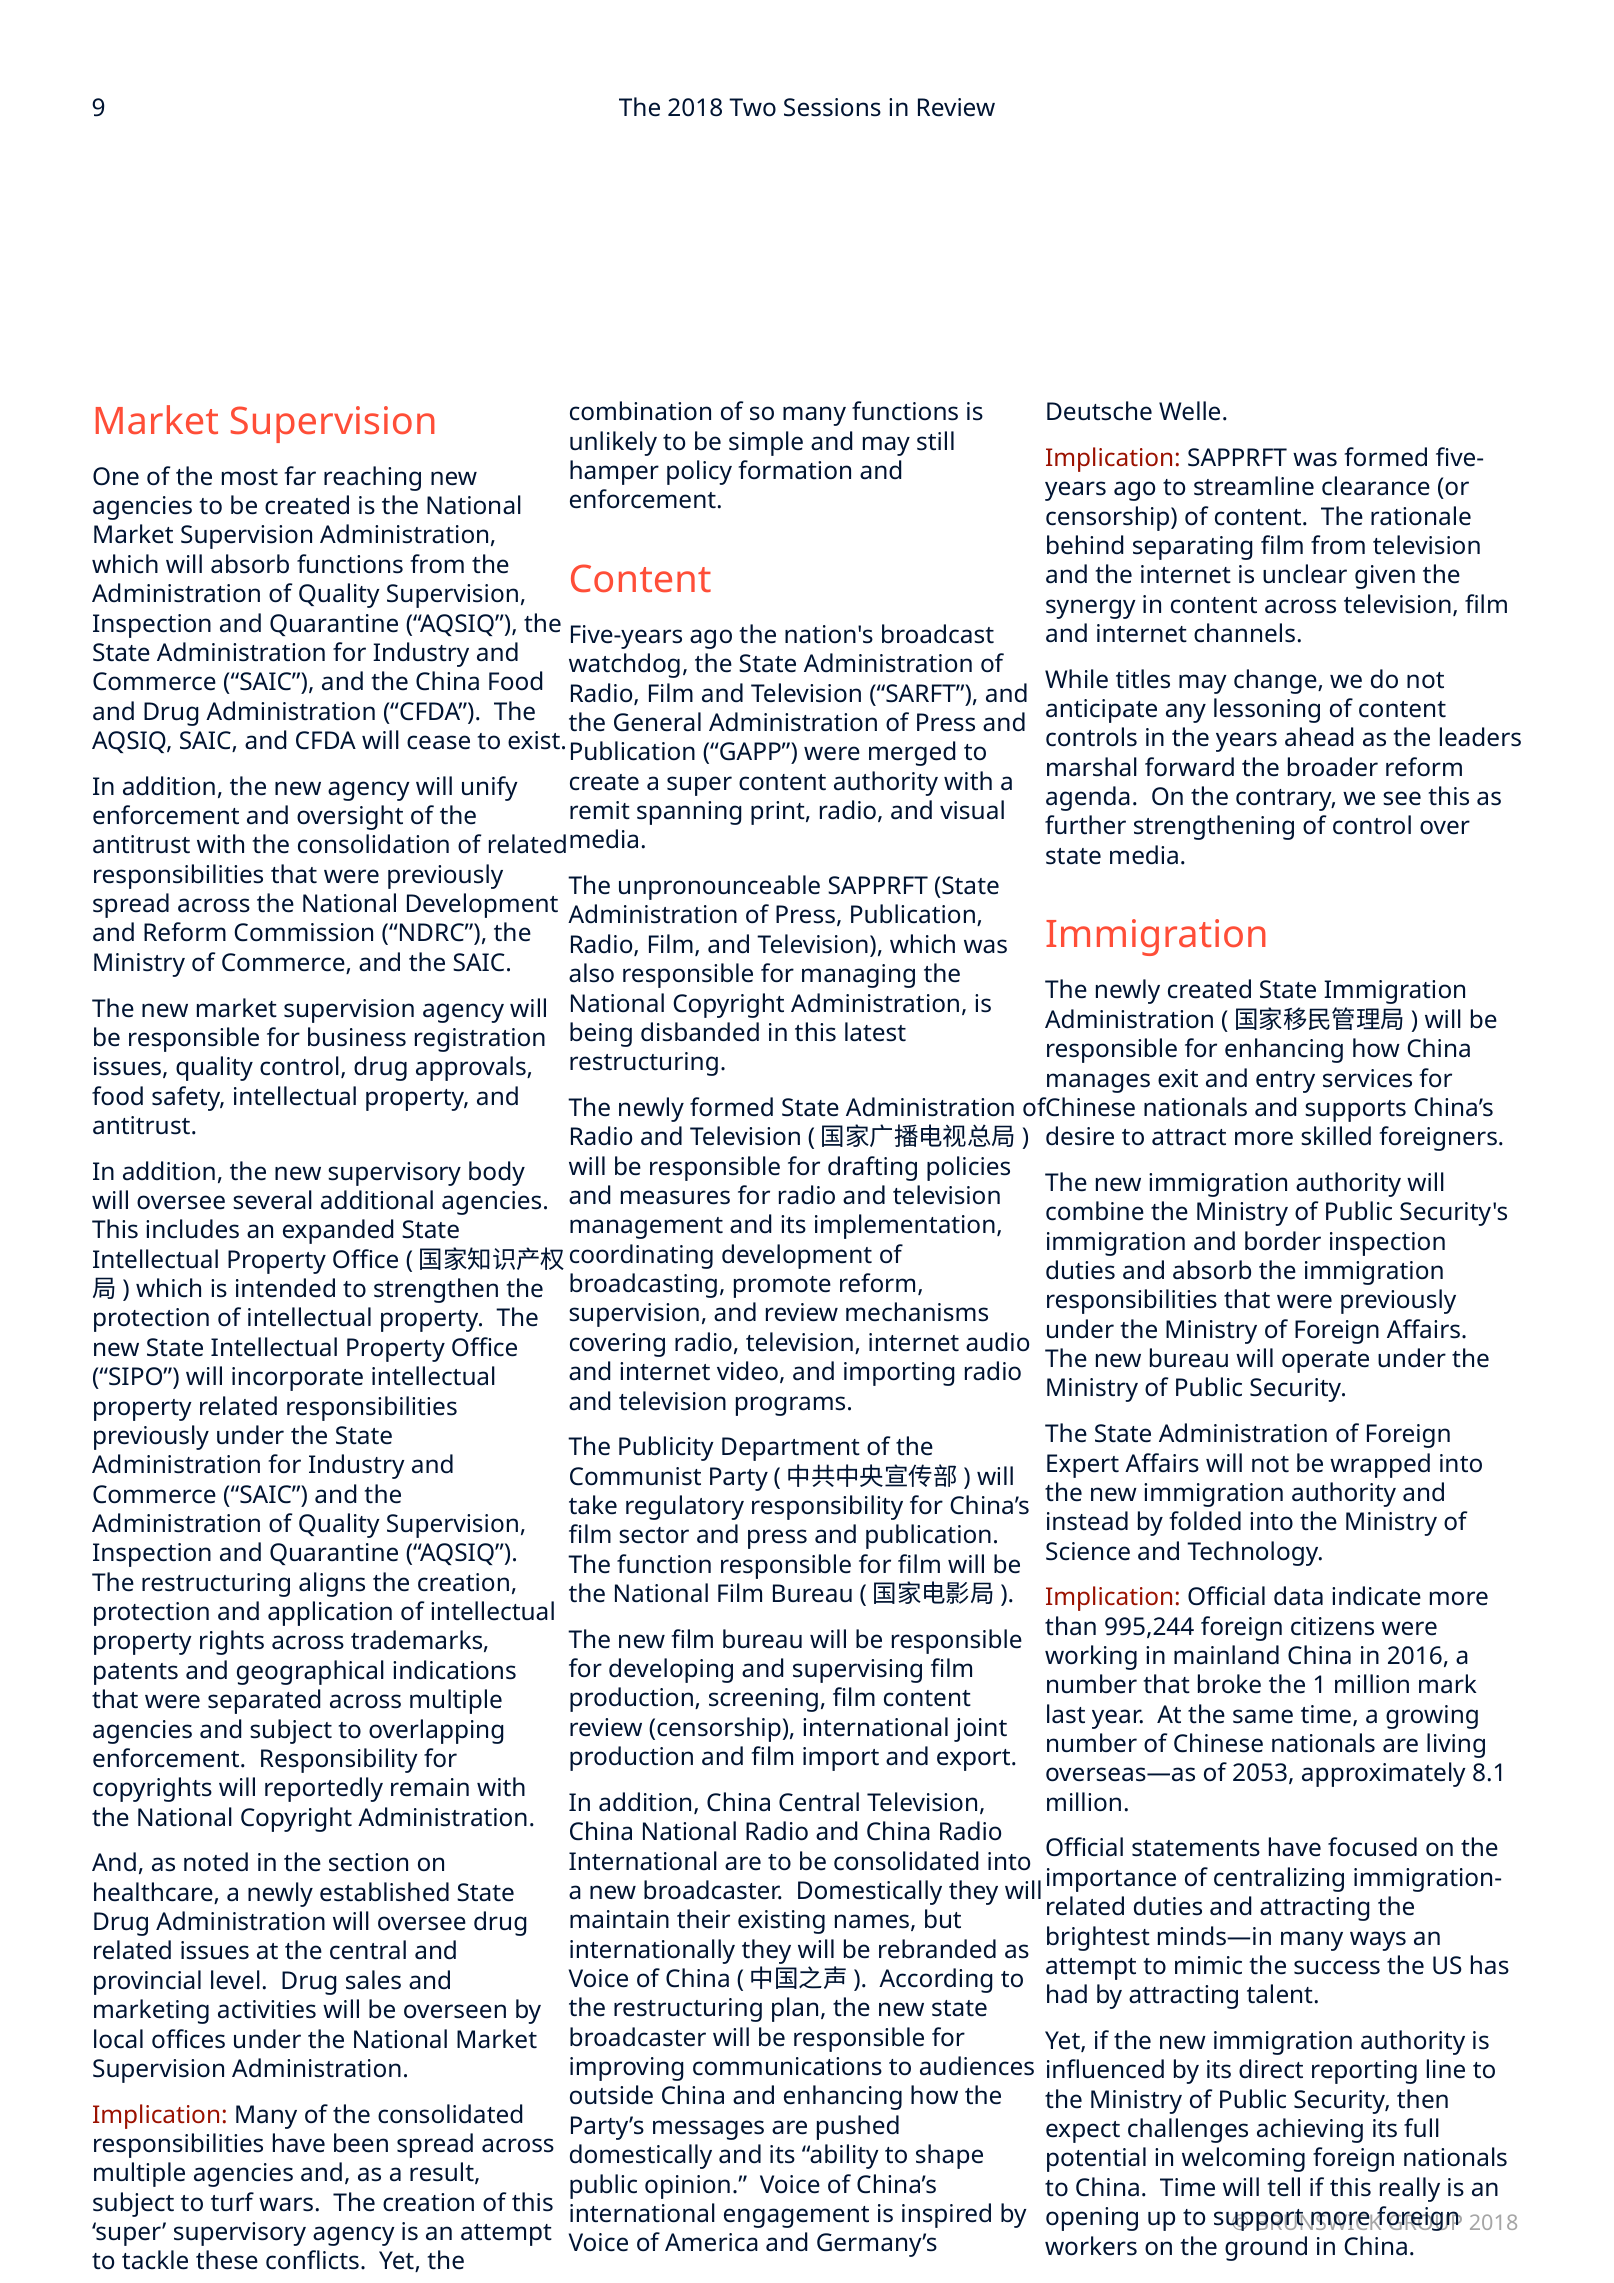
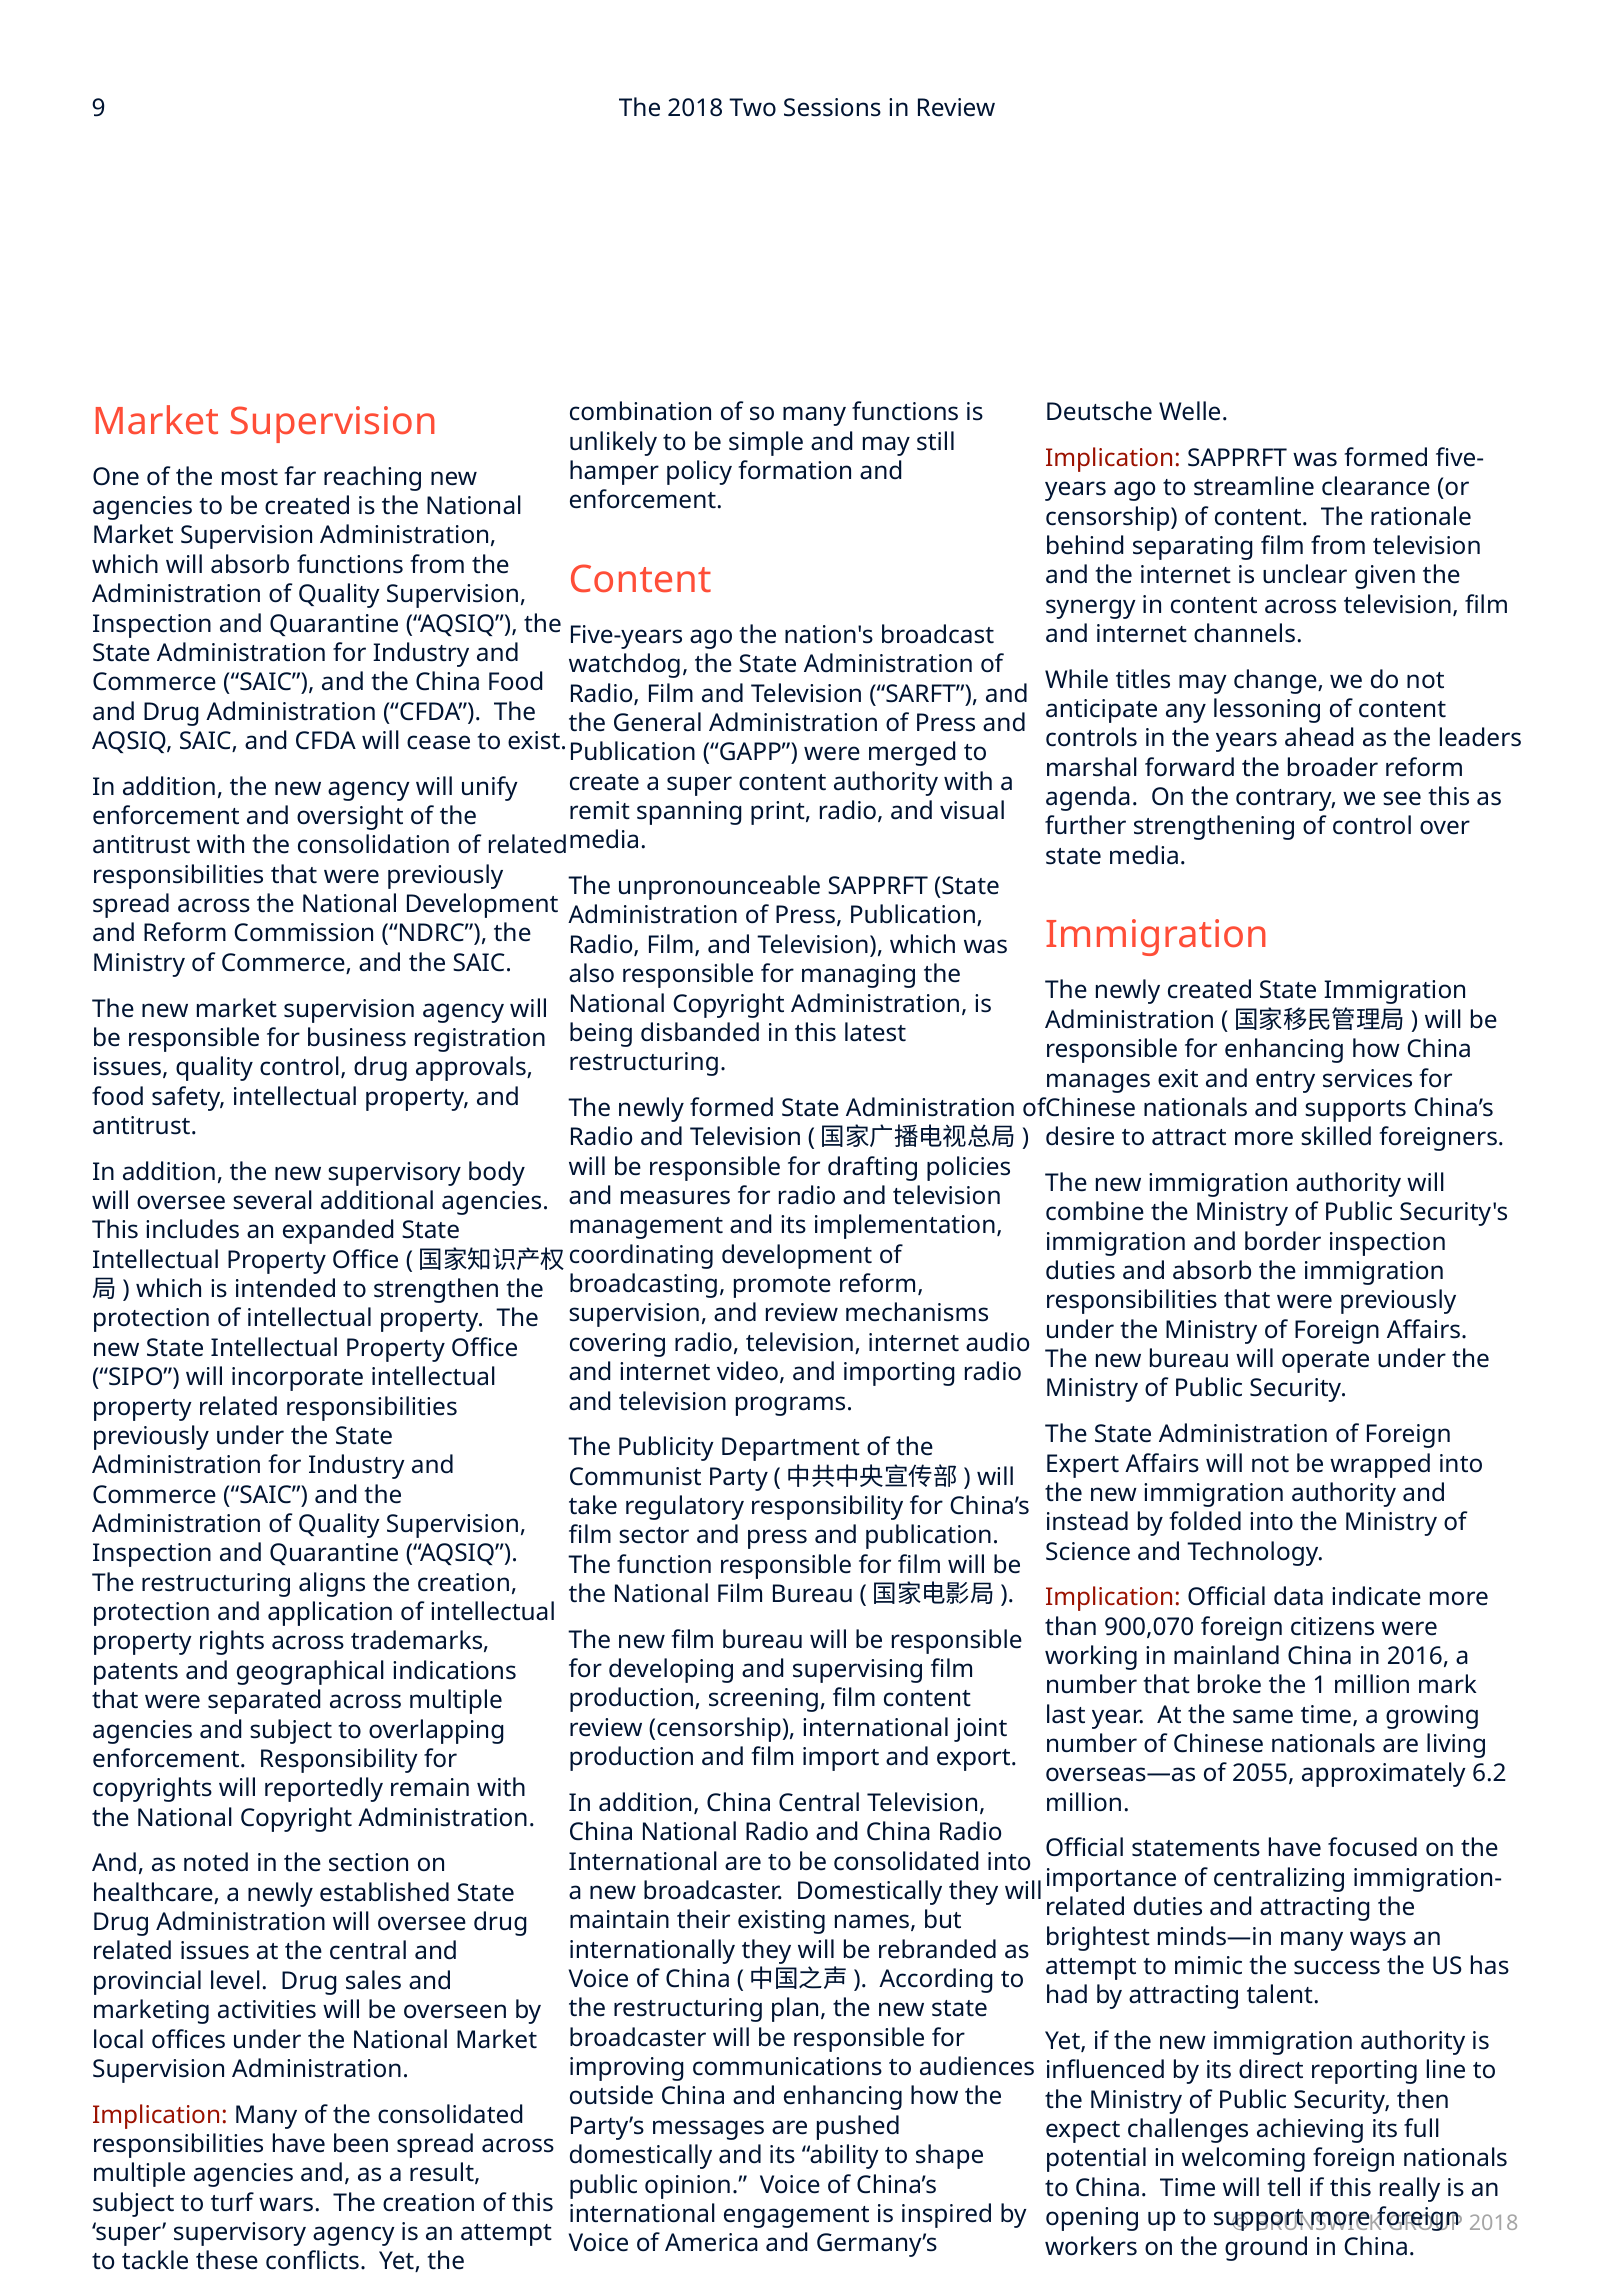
995,244: 995,244 -> 900,070 (1149, 1627)
2053: 2053 -> 2055 (1263, 1774)
8.1: 8.1 -> 6.2 (1489, 1774)
